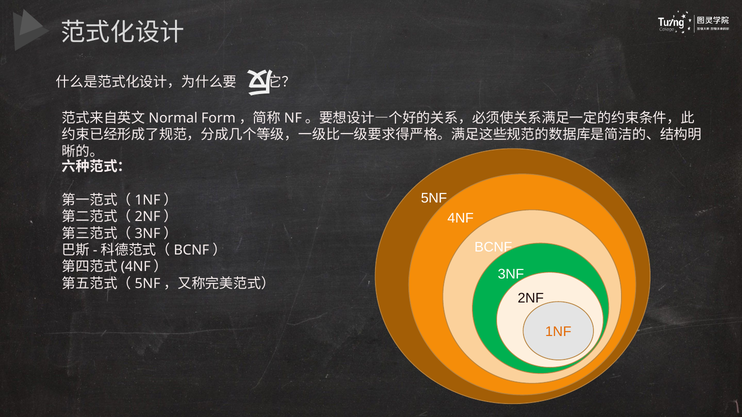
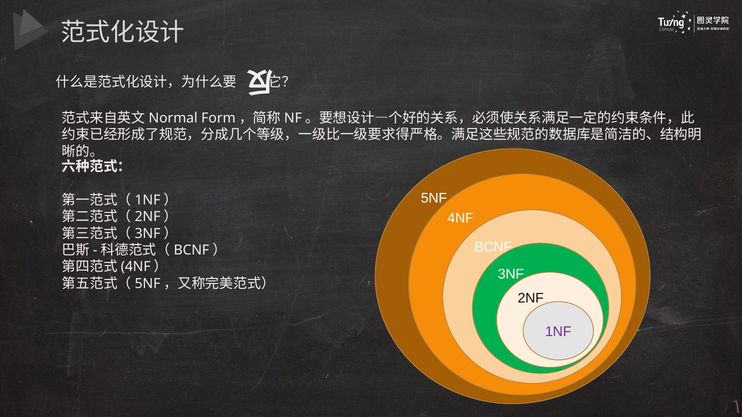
1NF colour: orange -> purple (558, 332)
